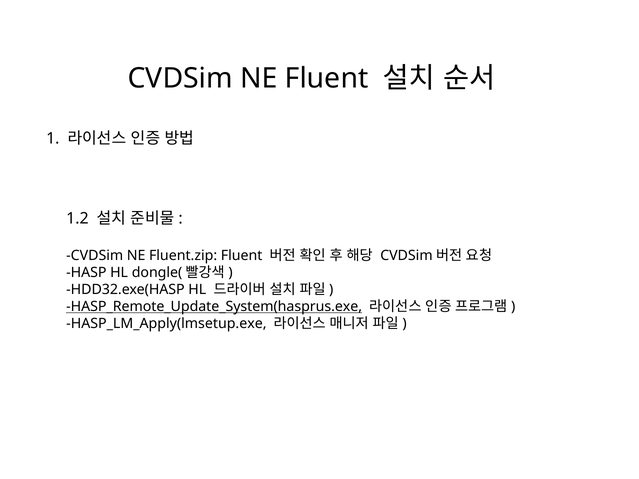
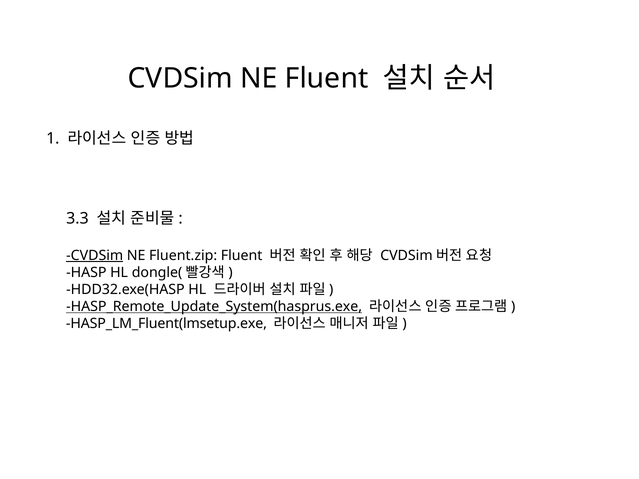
1.2: 1.2 -> 3.3 (77, 219)
CVDSim underline: none -> present (95, 256)
HASP_LM_Apply(lmsetup.exe: HASP_LM_Apply(lmsetup.exe -> HASP_LM_Fluent(lmsetup.exe (166, 324)
